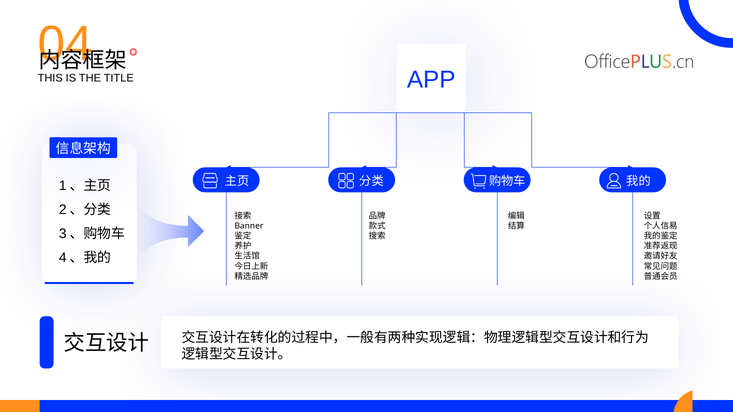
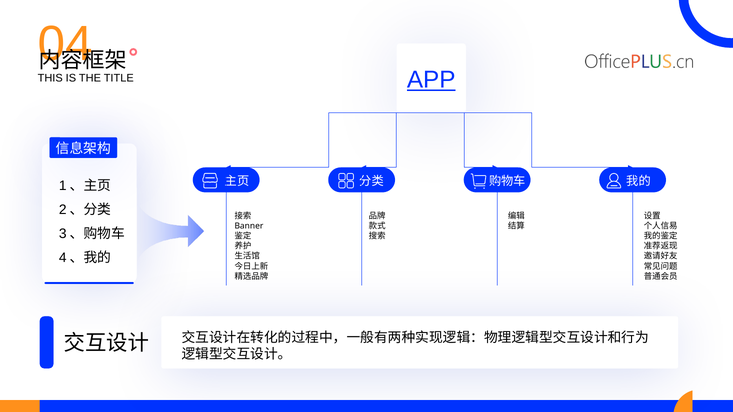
APP underline: none -> present (431, 80)
